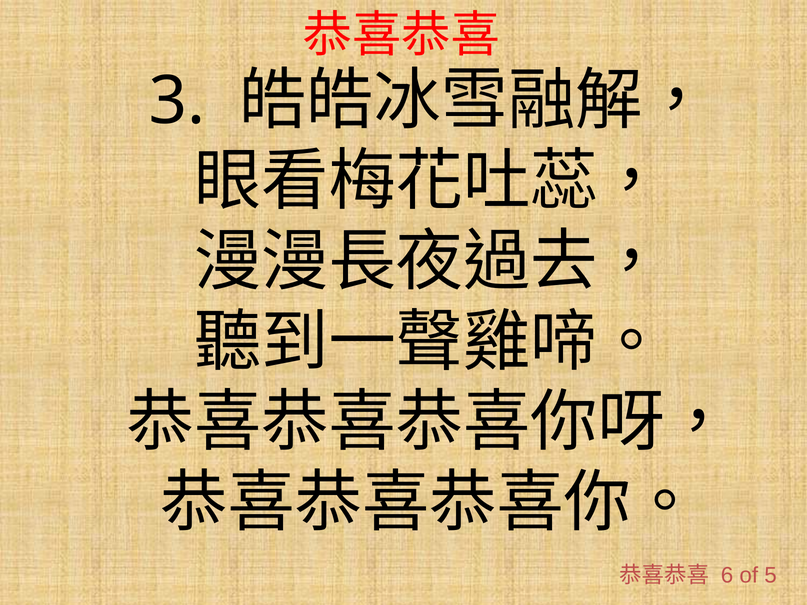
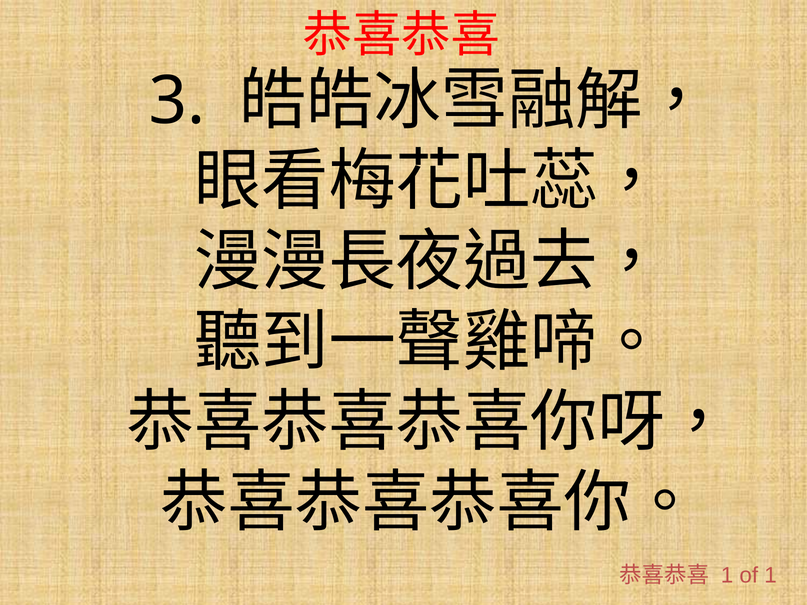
6: 6 -> 1 (727, 576)
of 5: 5 -> 1 (771, 576)
